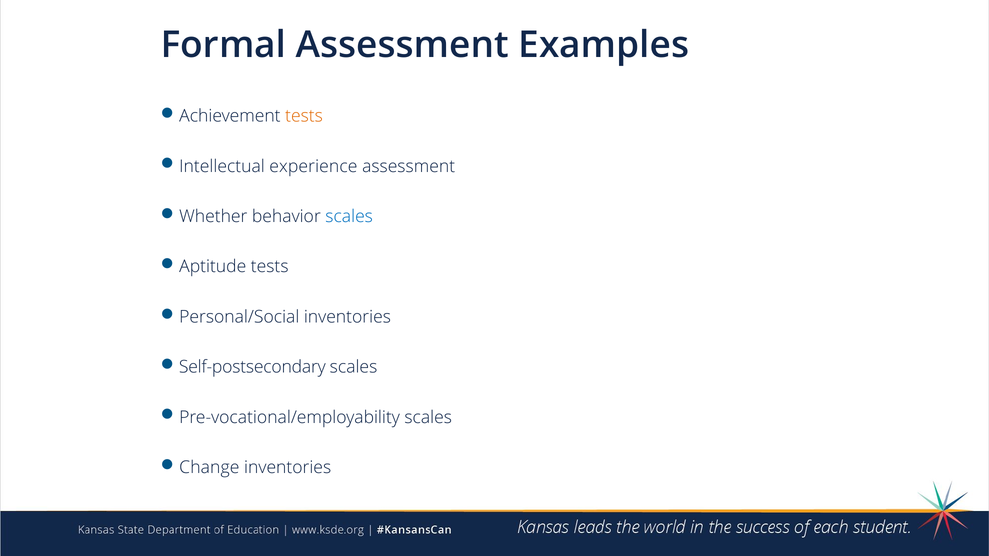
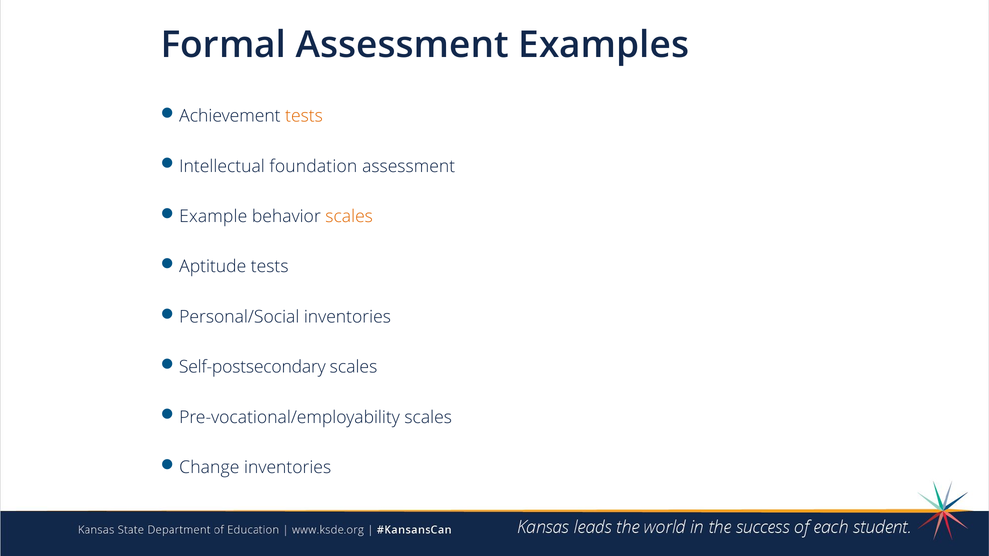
experience: experience -> foundation (313, 166)
Whether: Whether -> Example (213, 217)
scales colour: blue -> orange (349, 217)
